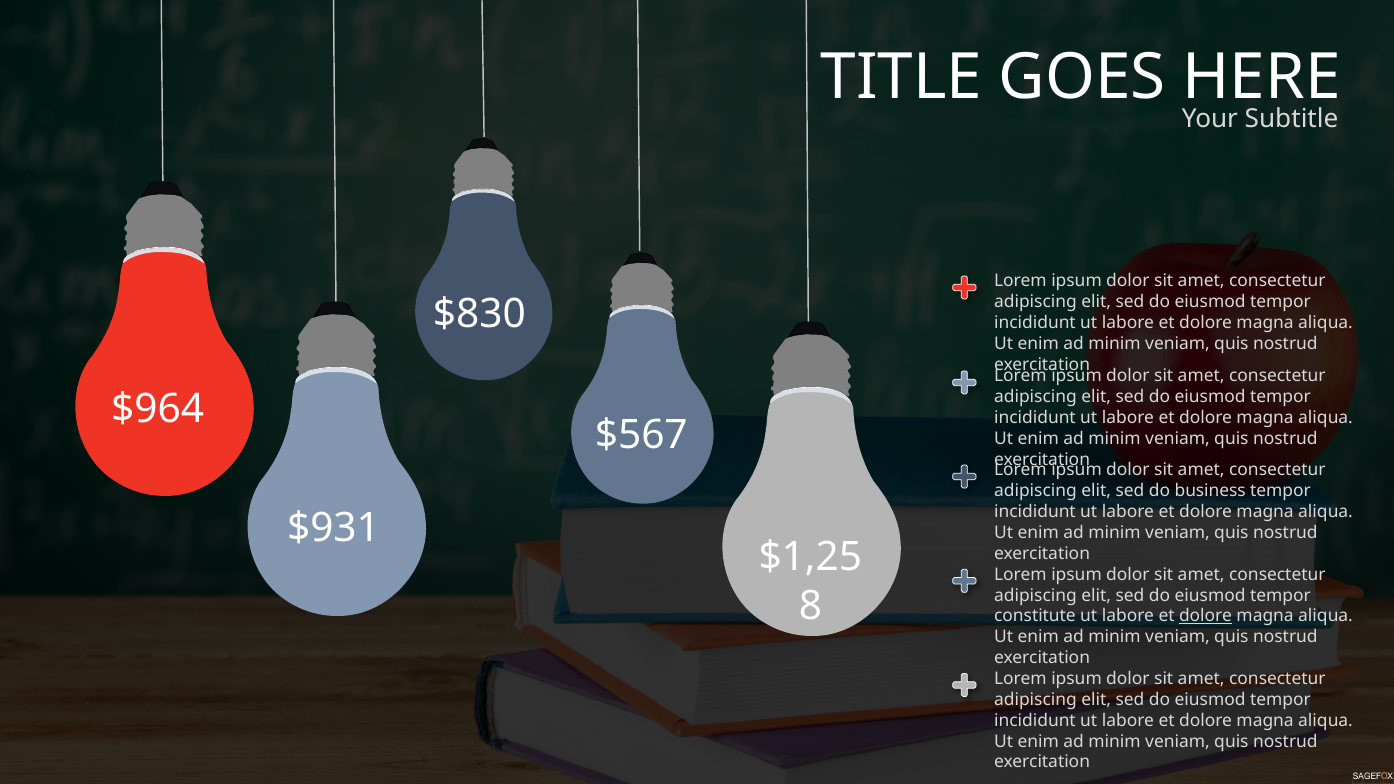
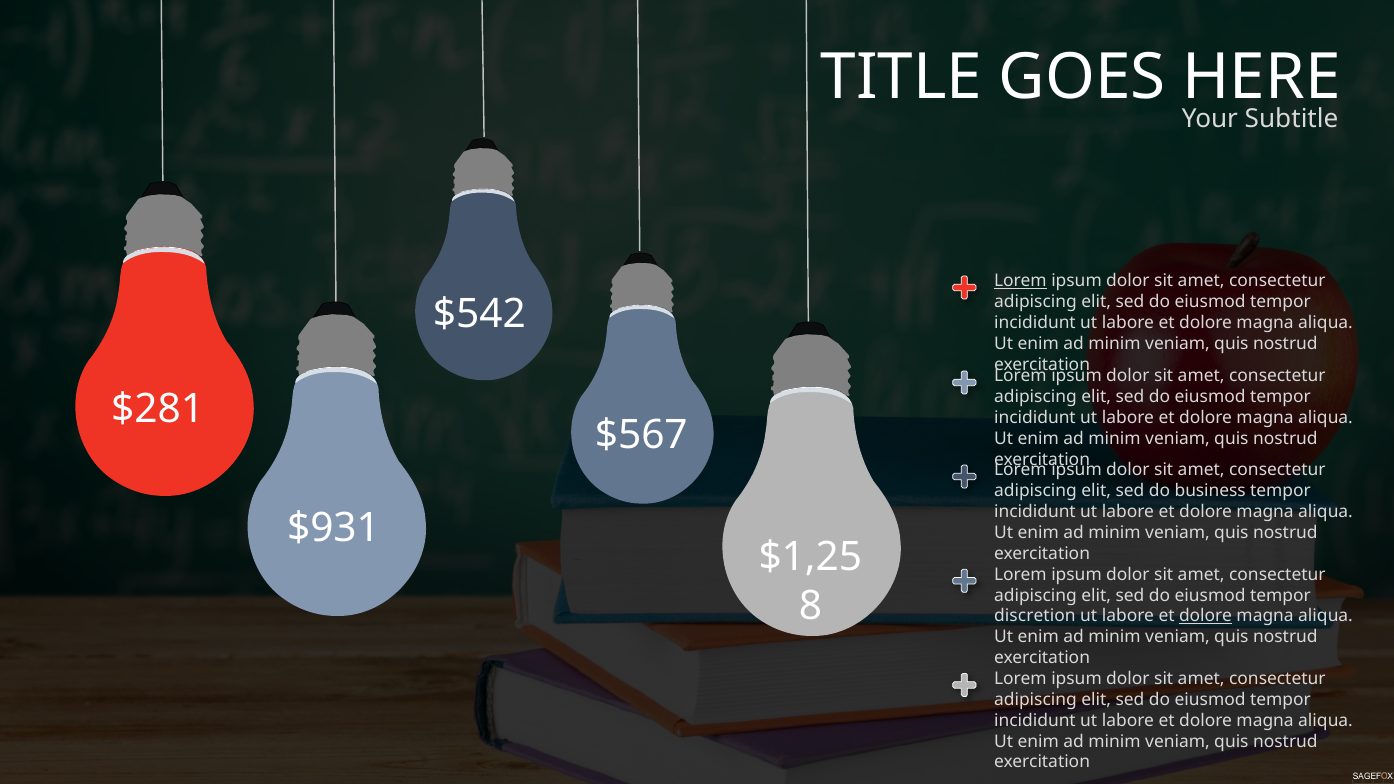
Lorem underline: none -> present (1020, 281)
$830: $830 -> $542 (479, 314)
$964: $964 -> $281 (158, 410)
constitute: constitute -> discretion (1035, 616)
